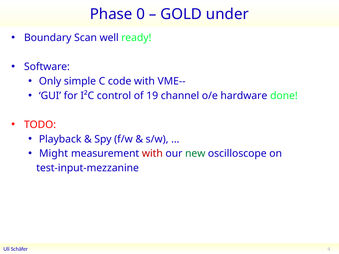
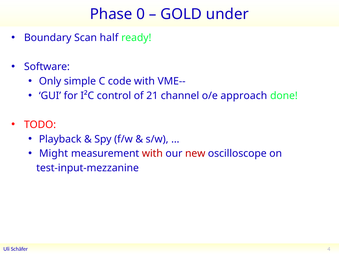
well: well -> half (109, 38)
19: 19 -> 21 (152, 96)
hardware: hardware -> approach (244, 96)
new colour: green -> red (195, 154)
